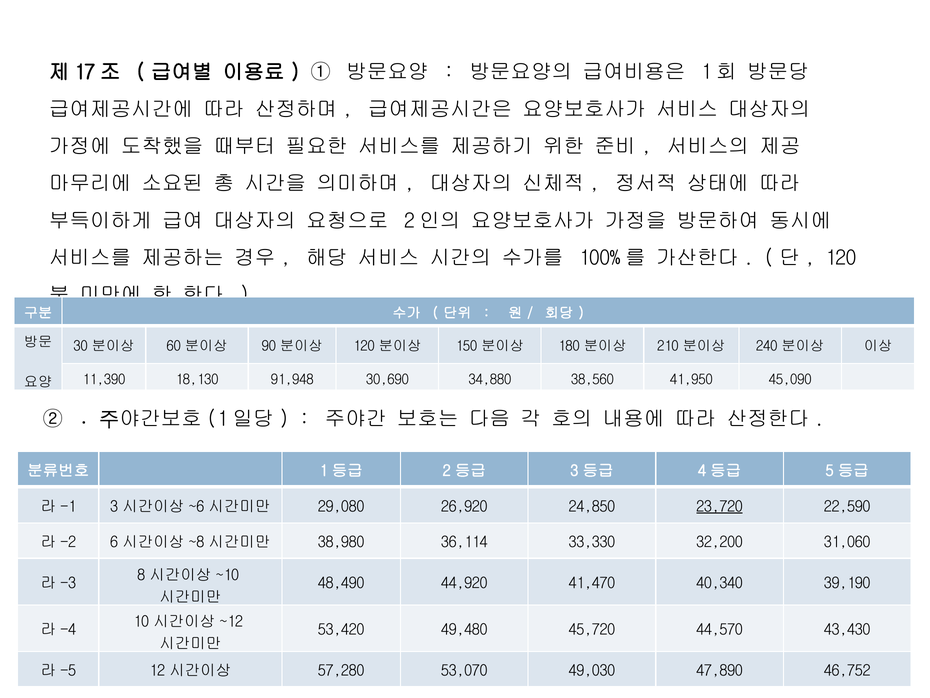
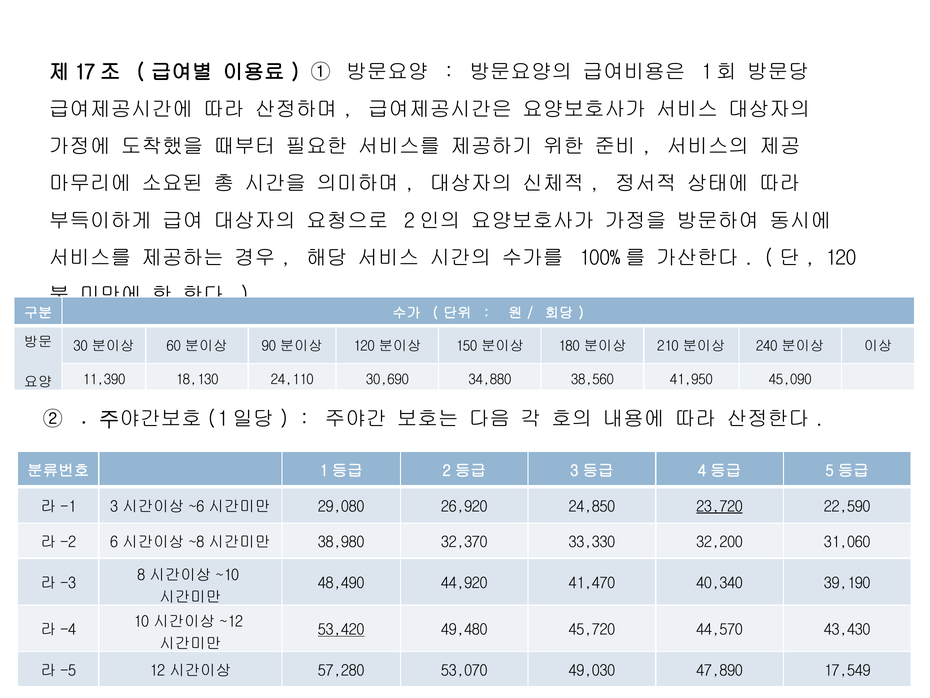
91,948: 91,948 -> 24,110 (292, 379)
36,114: 36,114 -> 32,370 (464, 542)
53,420 underline: none -> present (341, 629)
46,752: 46,752 -> 17,549 (847, 670)
